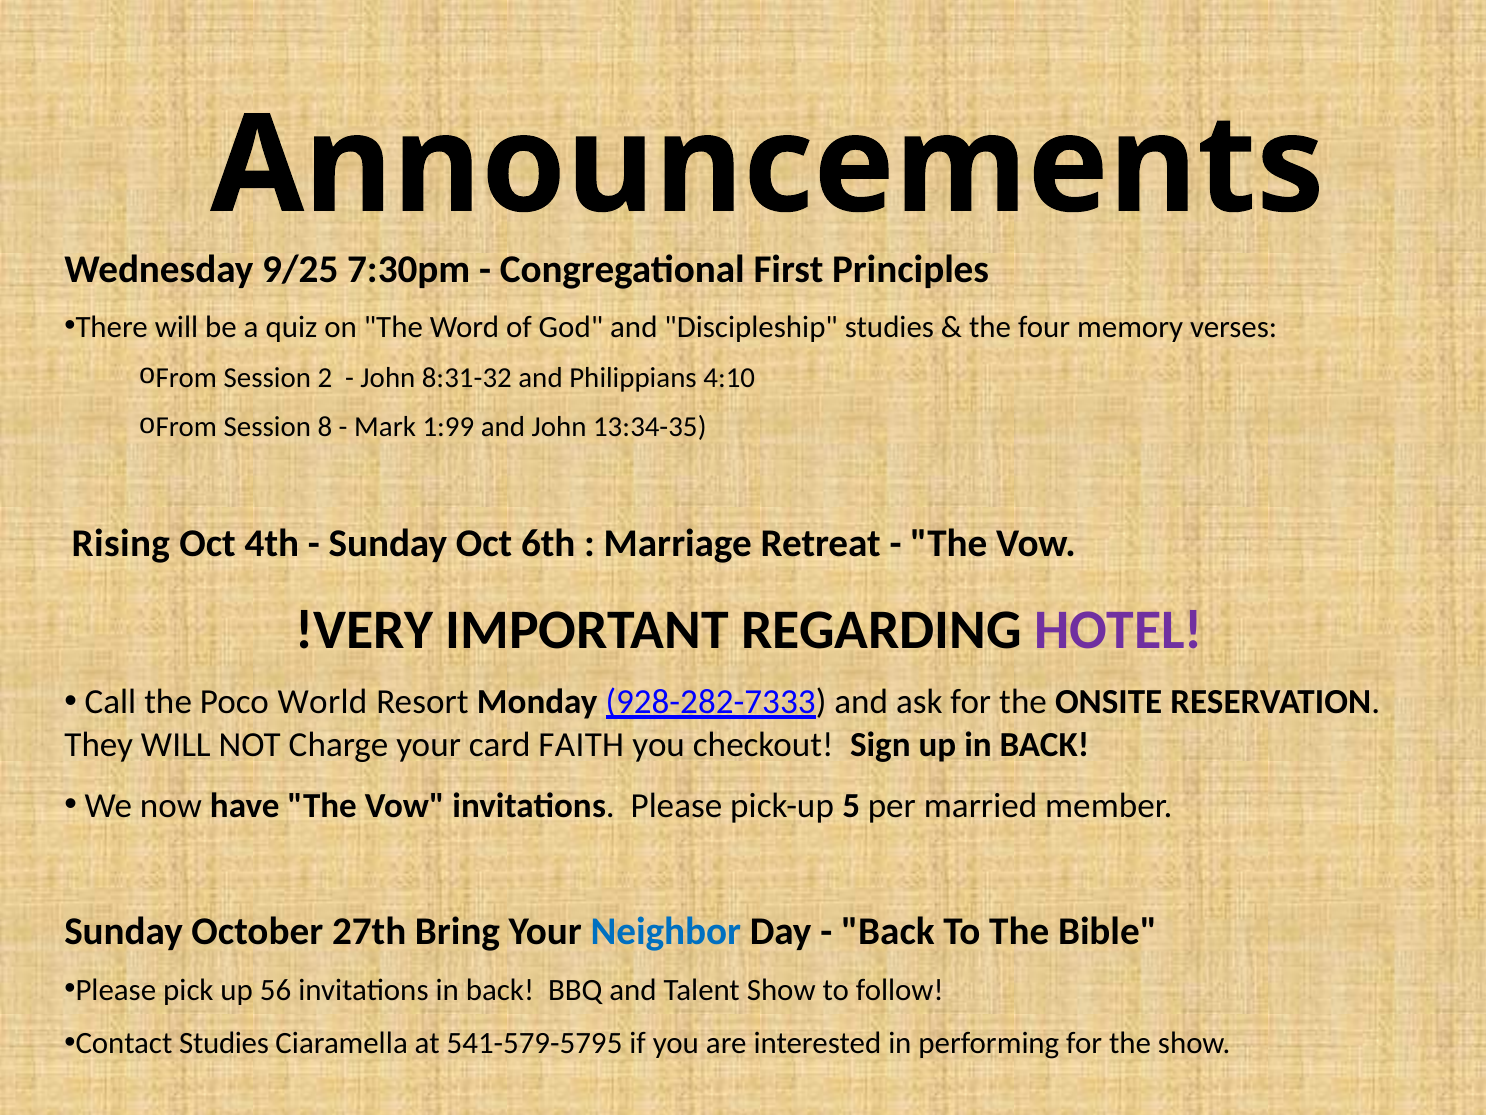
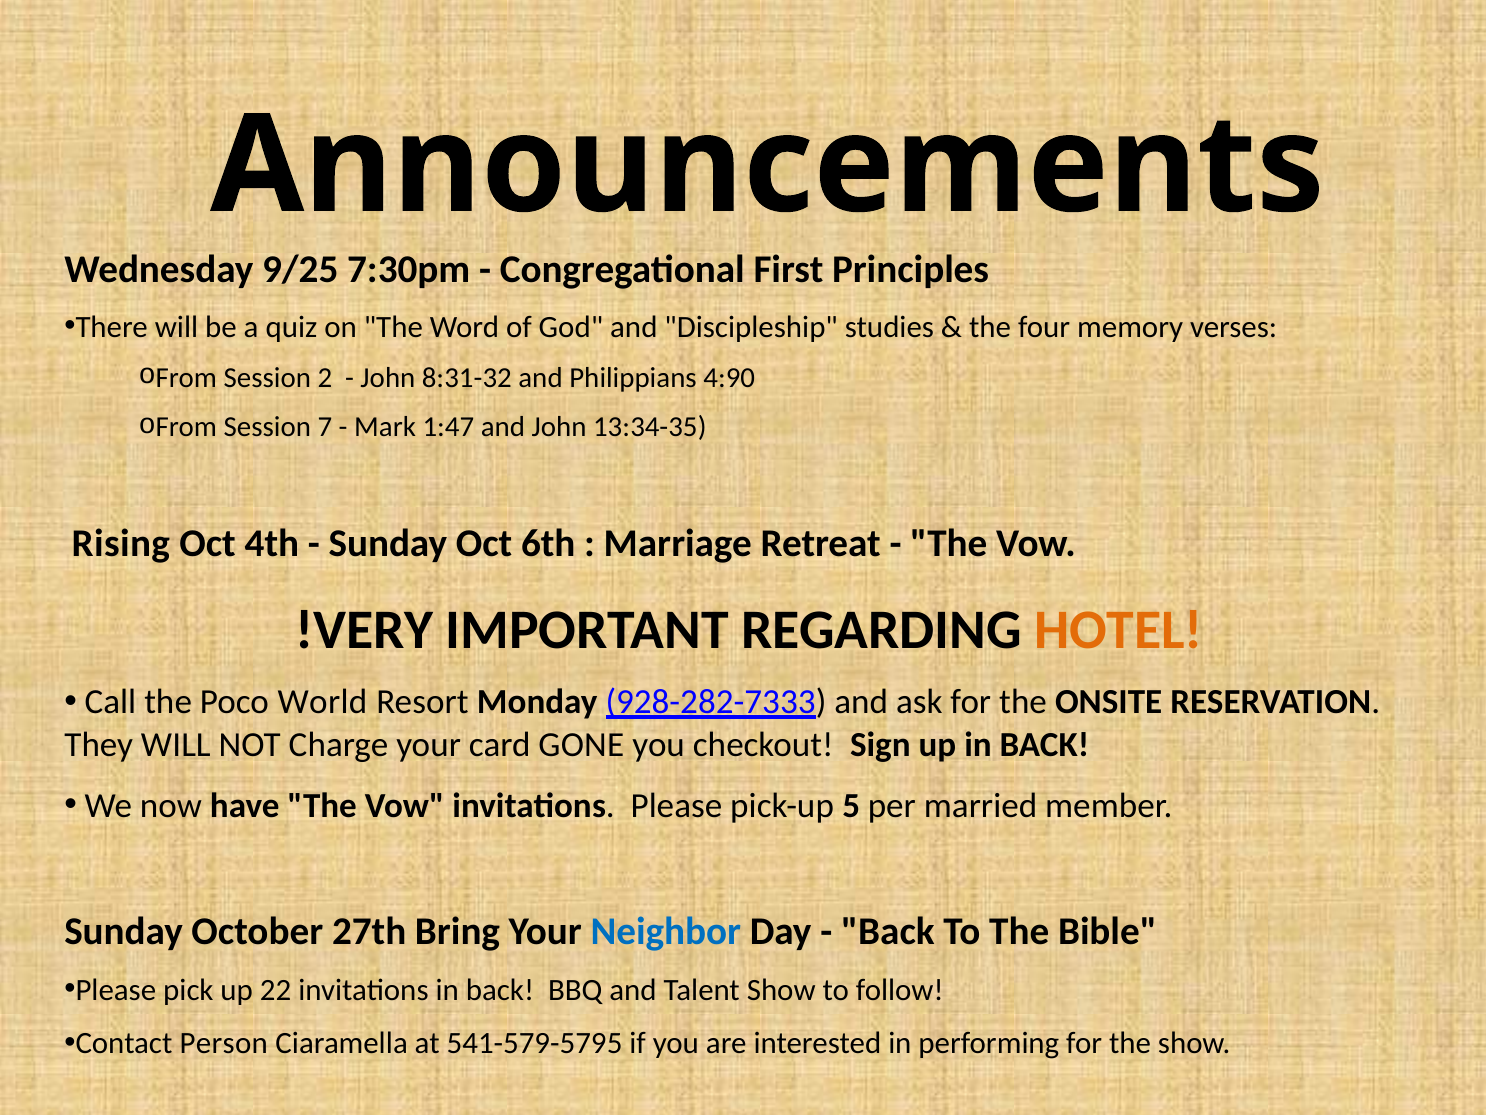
4:10: 4:10 -> 4:90 (729, 378)
8: 8 -> 7 (325, 427)
1:99: 1:99 -> 1:47 (448, 427)
HOTEL colour: purple -> orange (1119, 630)
FAITH: FAITH -> GONE (581, 745)
56: 56 -> 22 (276, 990)
Contact Studies: Studies -> Person (224, 1043)
